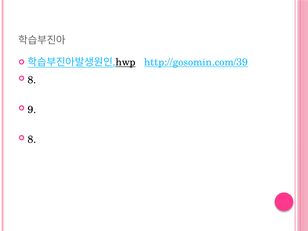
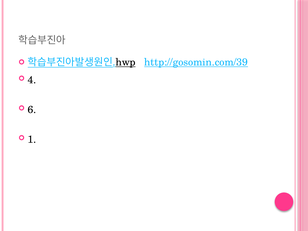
8: 8 -> 4 (32, 80)
9: 9 -> 6 (32, 110)
8: 8 -> 1 (32, 139)
